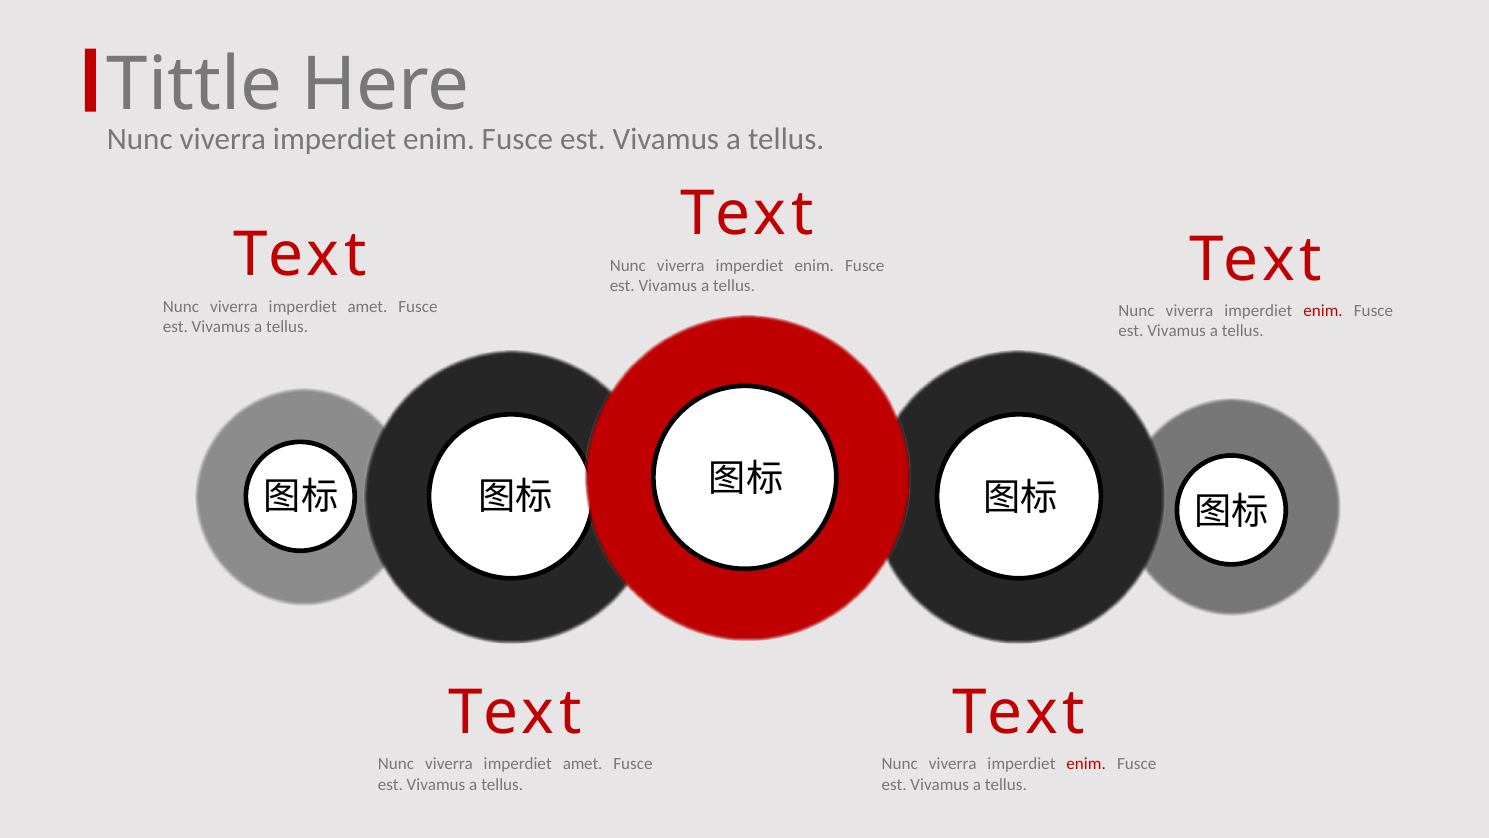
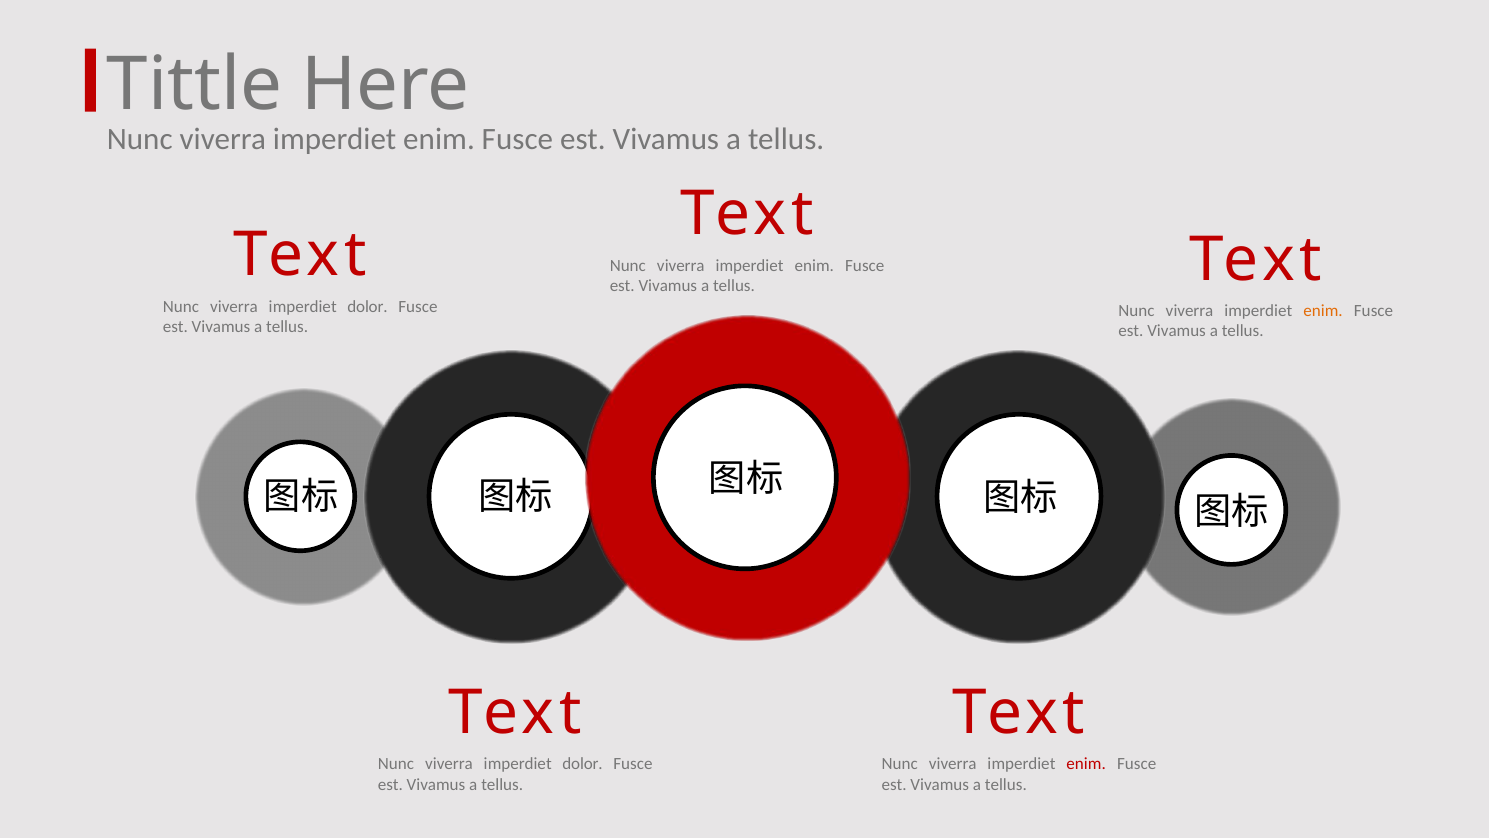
amet: amet -> dolor (368, 306)
enim colour: red -> orange (1323, 310)
amet: amet -> dolor (583, 764)
